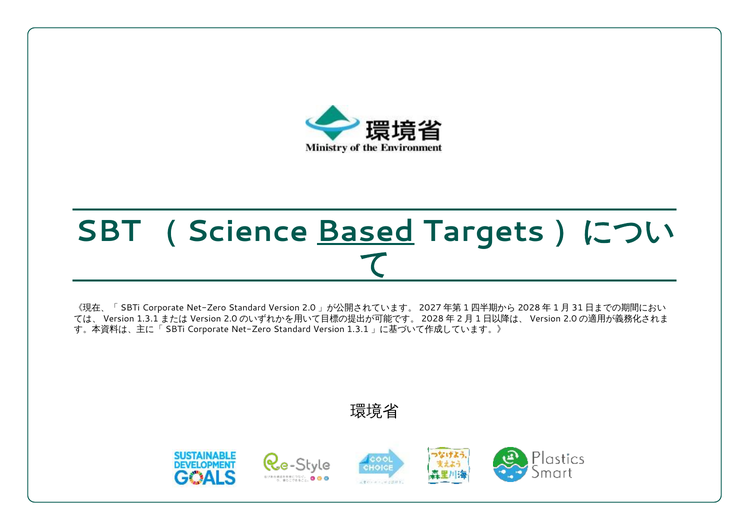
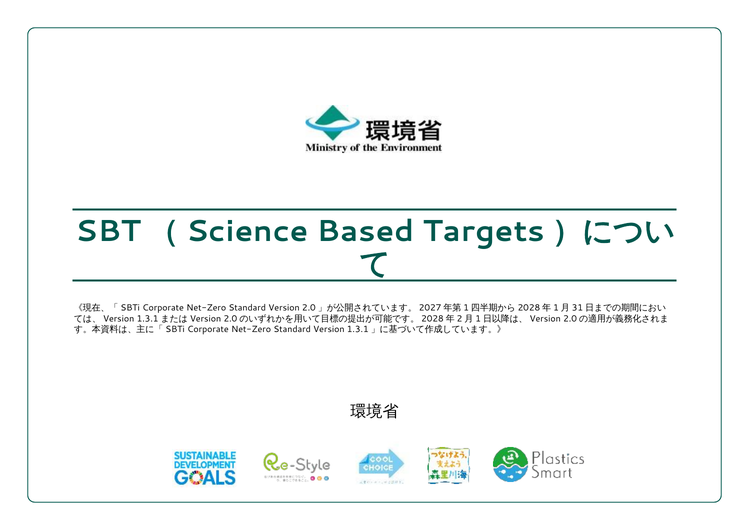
Based underline: present -> none (366, 231)
